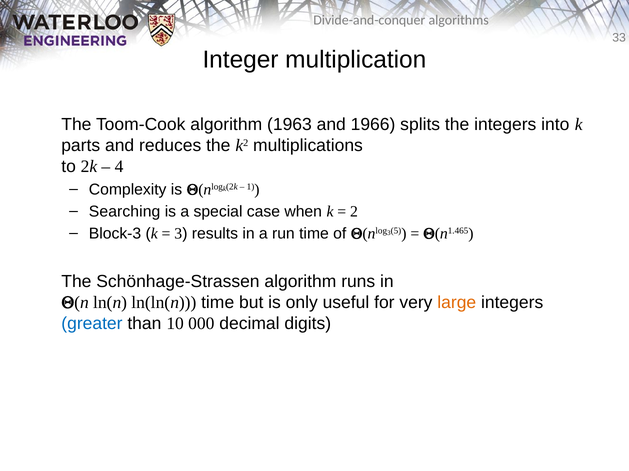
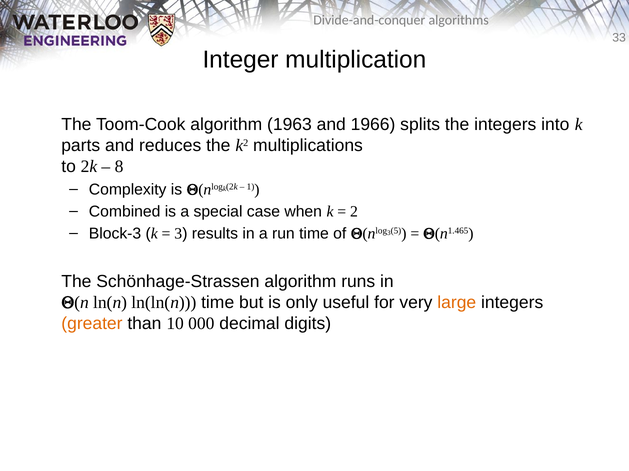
4: 4 -> 8 (119, 167)
Searching: Searching -> Combined (125, 212)
greater colour: blue -> orange (92, 324)
